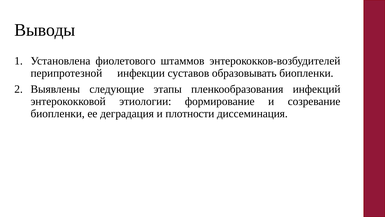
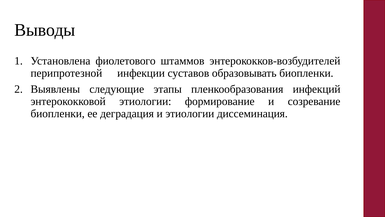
и плотности: плотности -> этиологии (190, 113)
